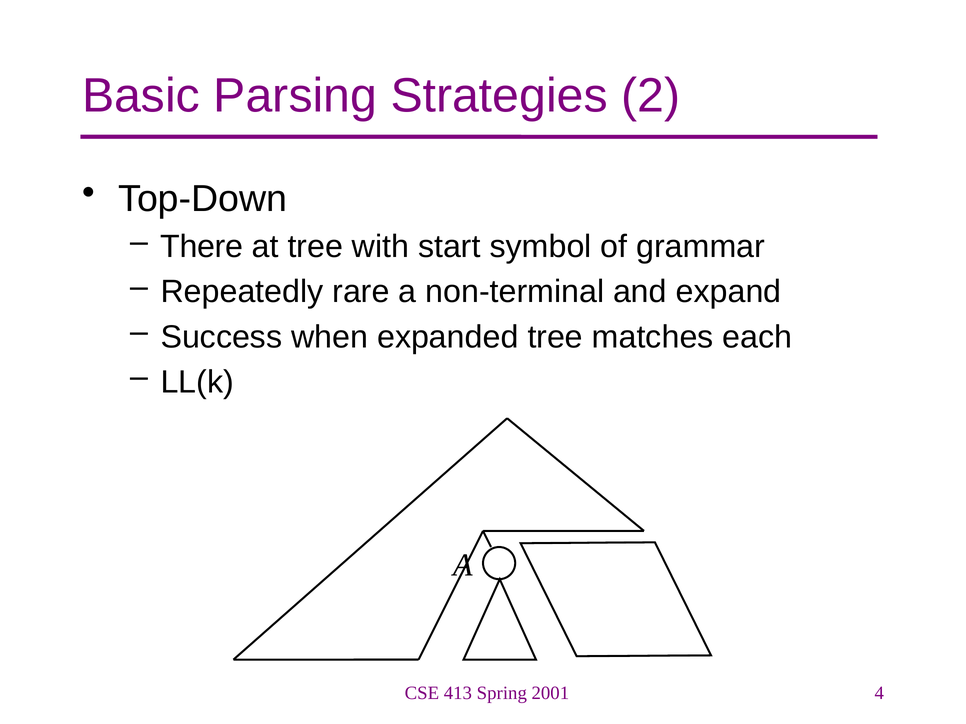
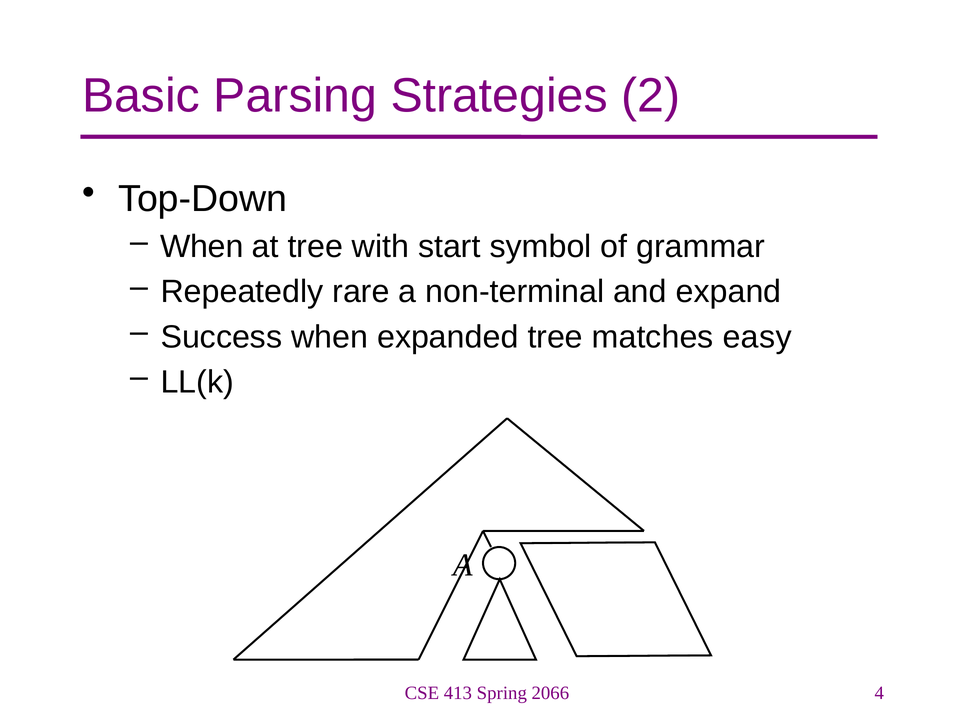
There: There -> When (202, 247)
each: each -> easy (757, 337)
2001: 2001 -> 2066 (550, 694)
